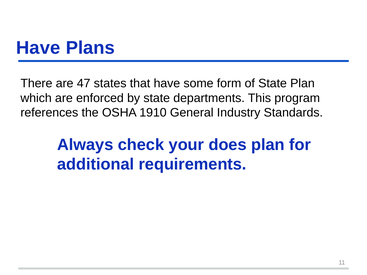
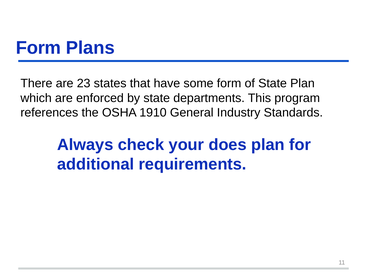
Have: Have -> Form (38, 48)
47: 47 -> 23 (84, 83)
